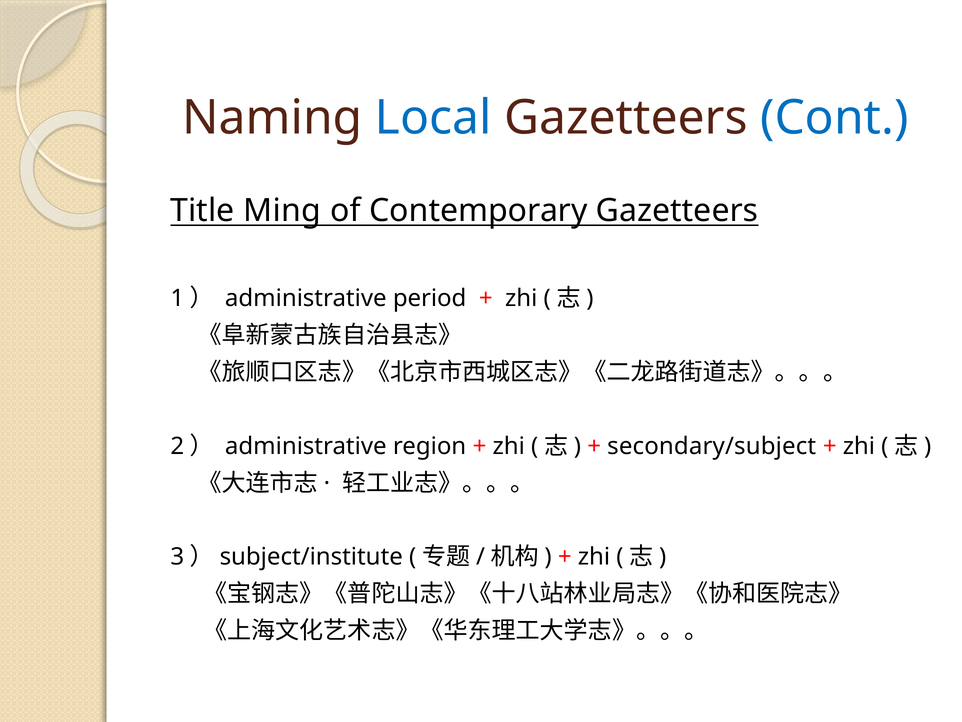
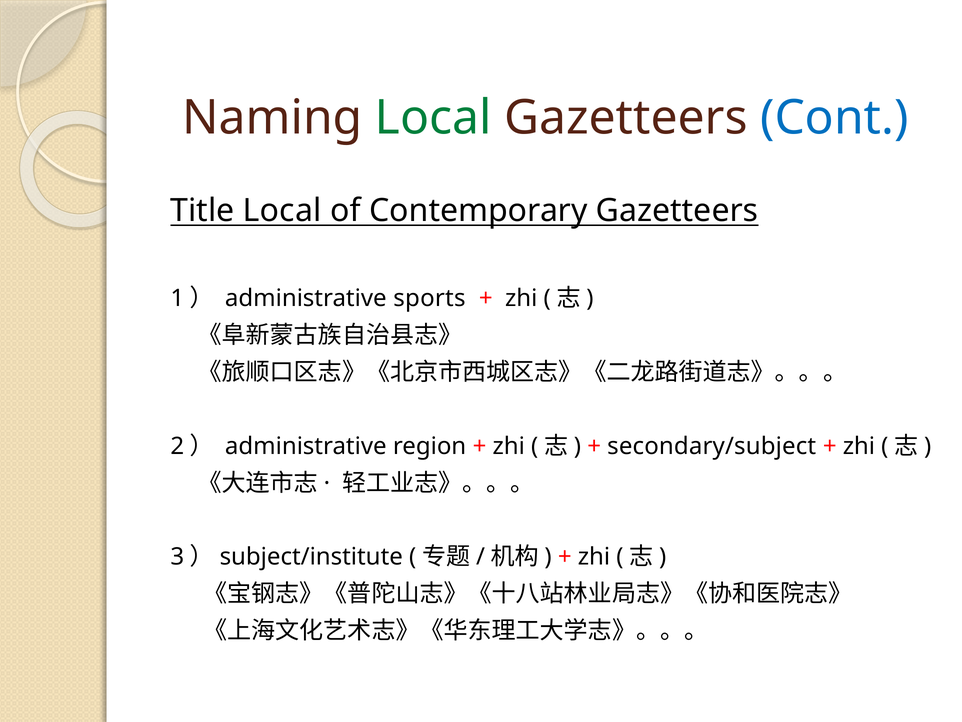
Local colour: blue -> green (433, 118)
Title Ming: Ming -> Local (282, 211)
period: period -> sports (429, 298)
